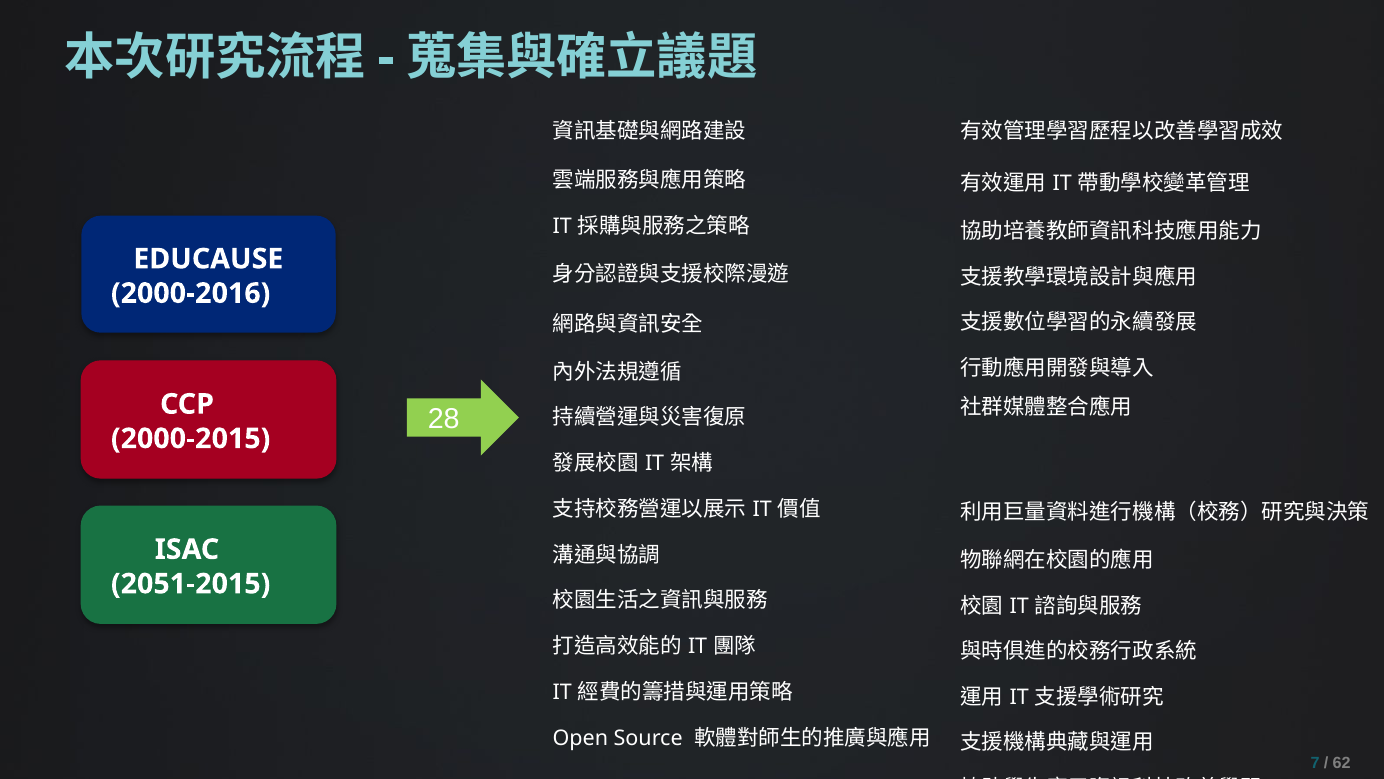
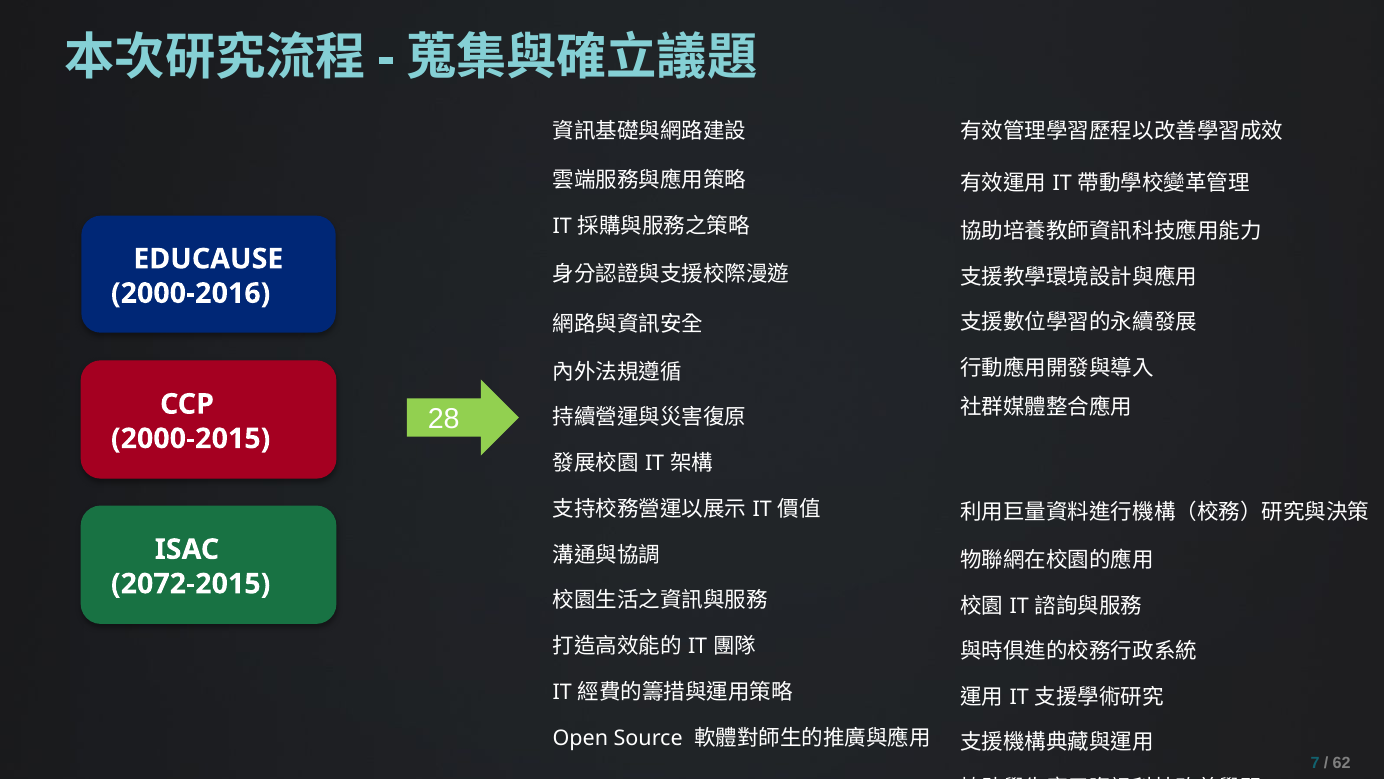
2051-2015: 2051-2015 -> 2072-2015 (191, 584)
